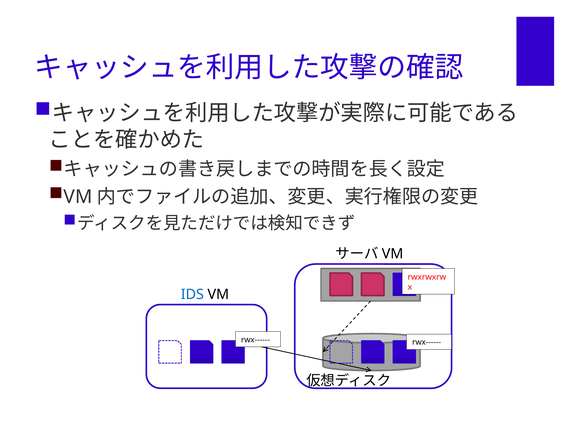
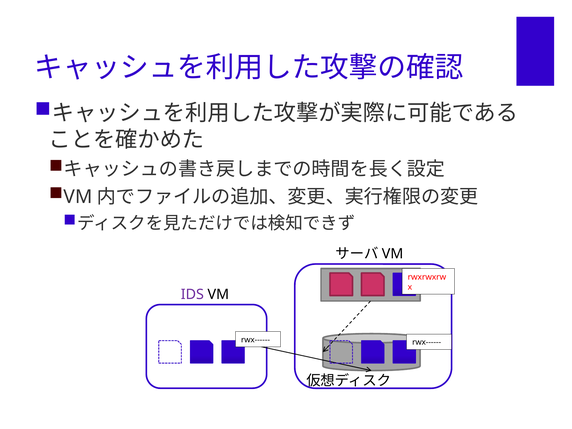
IDS colour: blue -> purple (192, 294)
